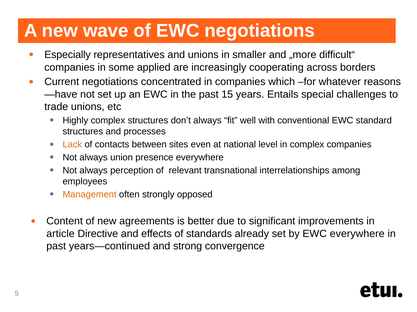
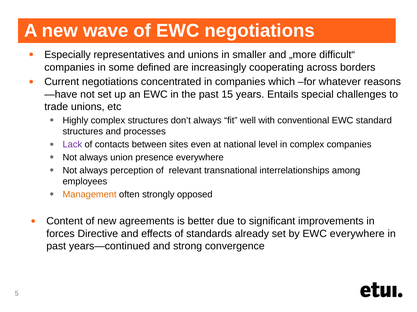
applied: applied -> defined (154, 67)
Lack colour: orange -> purple (72, 145)
article: article -> forces (61, 234)
